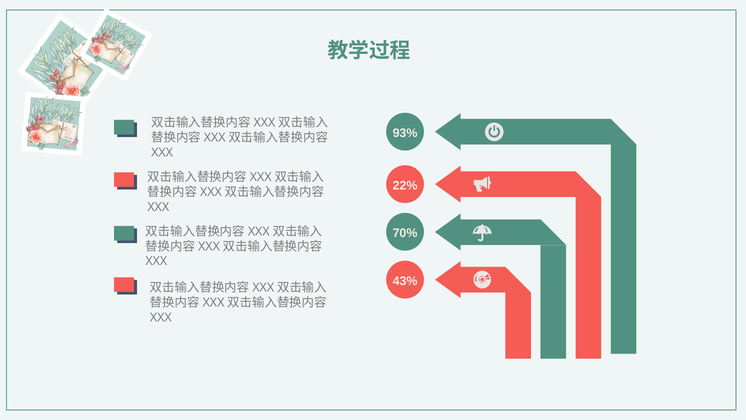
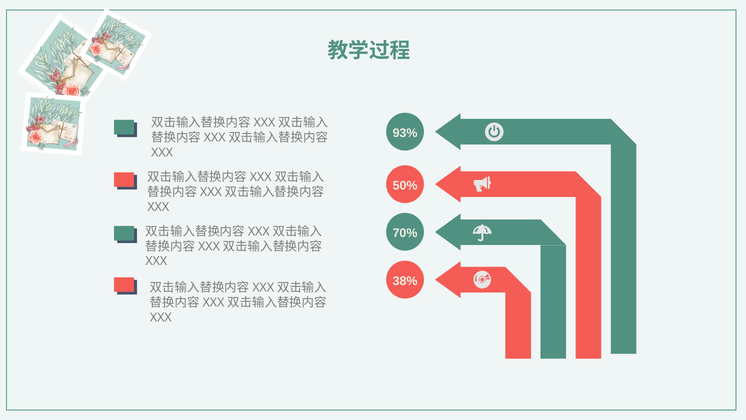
22%: 22% -> 50% (405, 185)
43%: 43% -> 38% (405, 281)
